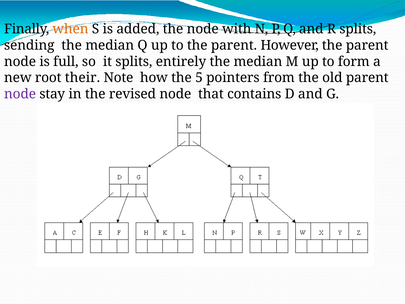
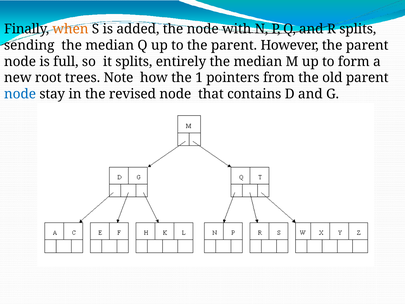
their: their -> trees (83, 78)
5: 5 -> 1 (199, 78)
node colour: purple -> blue (20, 94)
